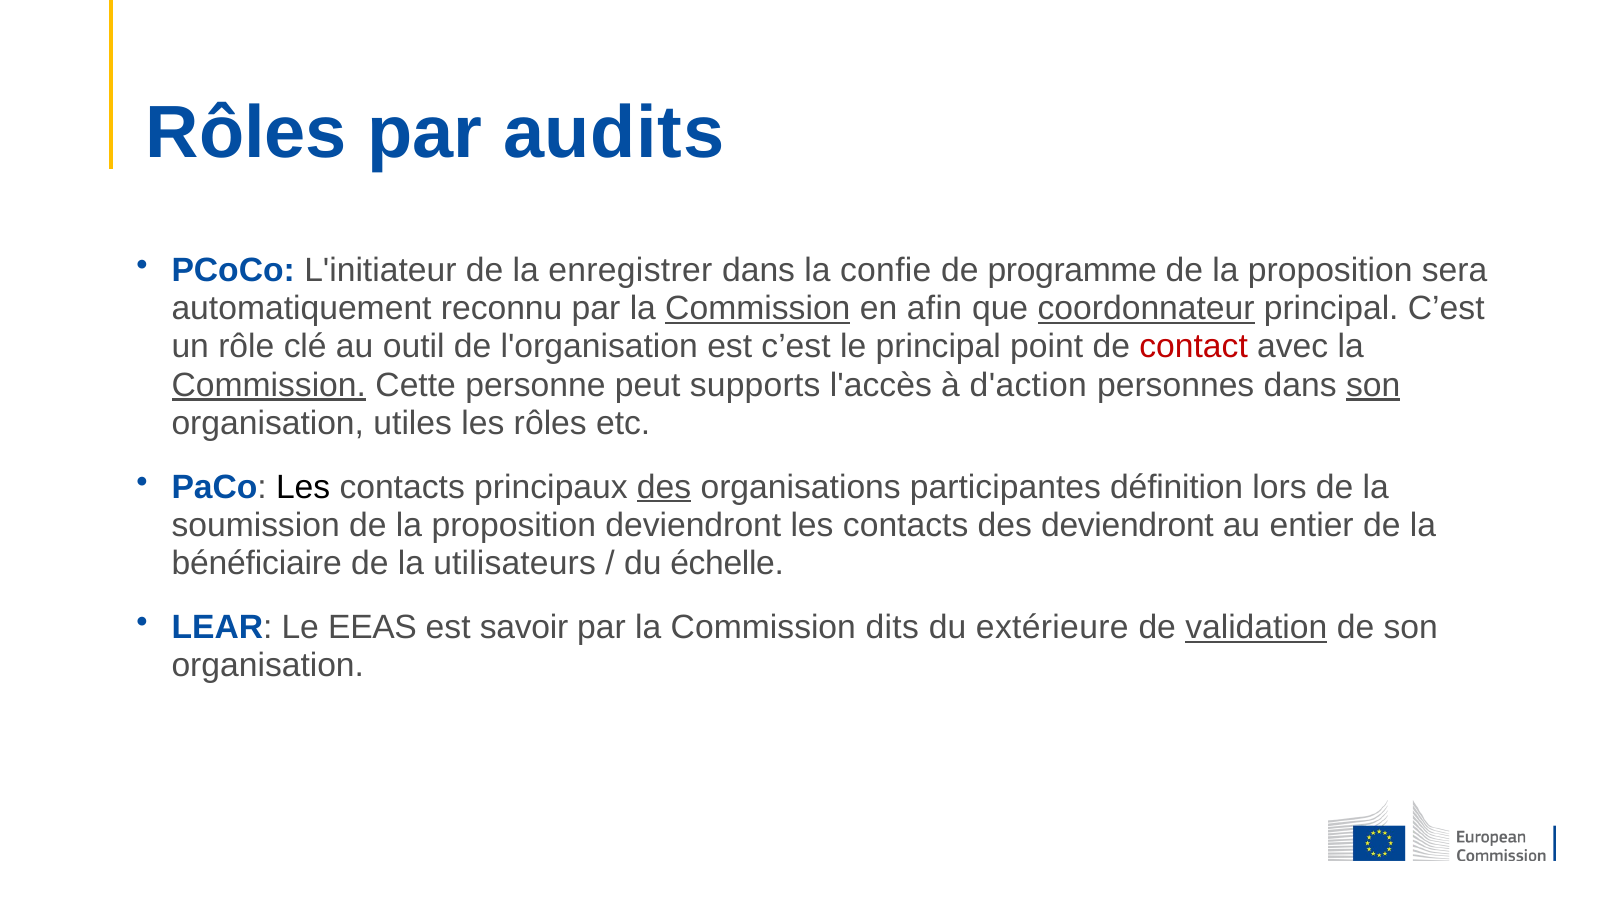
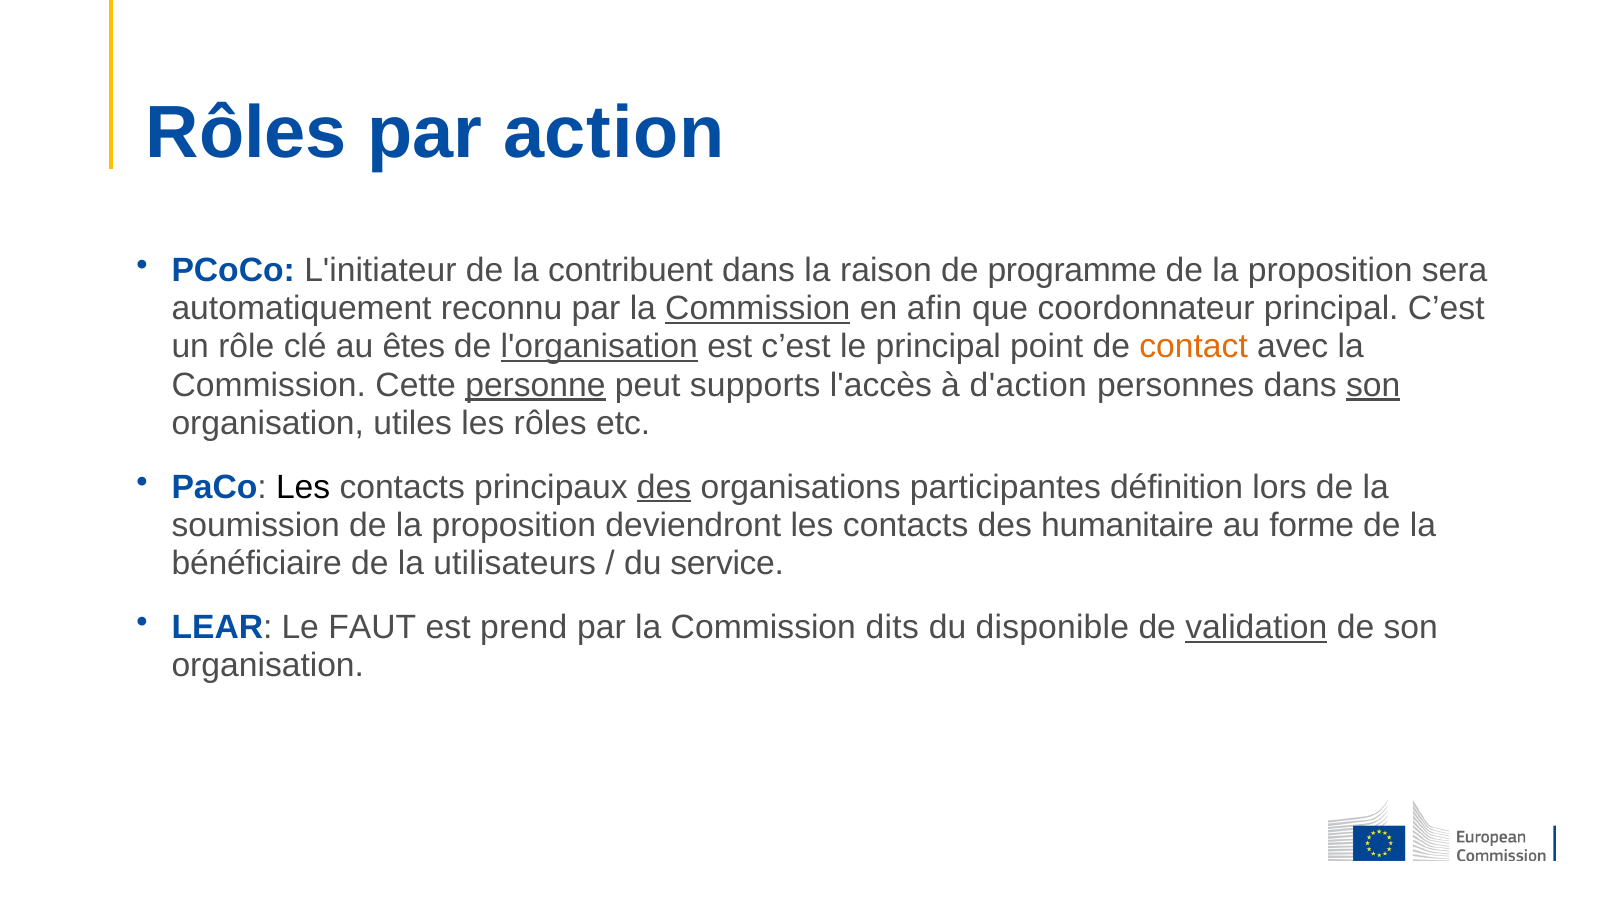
audits: audits -> action (614, 133)
enregistrer: enregistrer -> contribuent (631, 270)
confie: confie -> raison (886, 270)
coordonnateur underline: present -> none (1146, 308)
outil: outil -> êtes (414, 347)
l'organisation underline: none -> present (599, 347)
contact colour: red -> orange (1194, 347)
Commission underline: present -> none (269, 385)
personne underline: none -> present (535, 385)
des deviendront: deviendront -> humanitaire (1127, 525)
entier: entier -> forme (1312, 525)
échelle: échelle -> service (727, 564)
EEAS: EEAS -> FAUT (372, 627)
savoir: savoir -> prend (524, 627)
extérieure: extérieure -> disponible (1052, 627)
